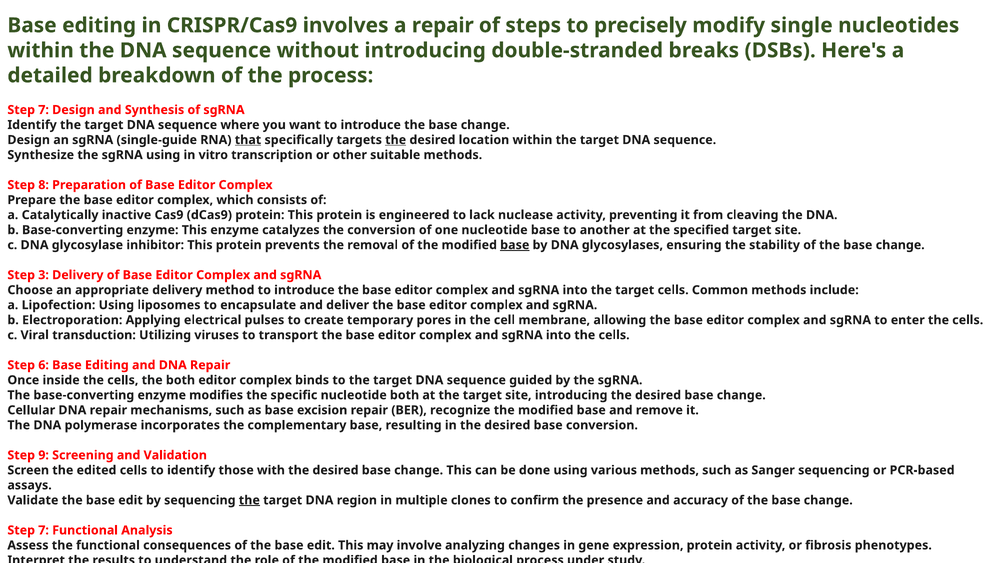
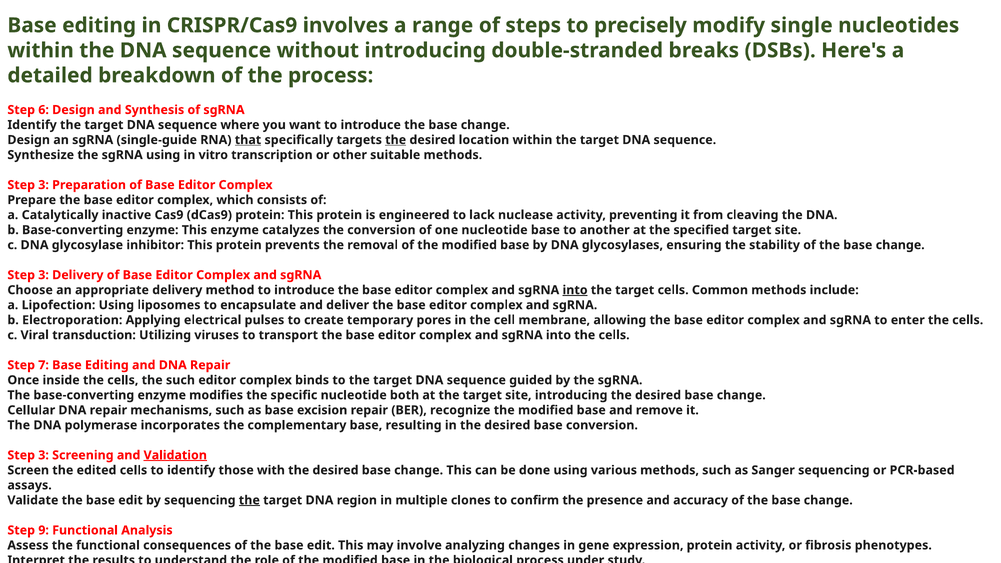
a repair: repair -> range (443, 25)
7: 7 -> 6 (44, 110)
8: 8 -> 3 (44, 185)
base underline: present -> none (515, 245)
into underline: none -> present (575, 290)
6: 6 -> 7 (44, 365)
the both: both -> such (180, 380)
9: 9 -> 3 (44, 455)
Validation underline: none -> present (175, 455)
7: 7 -> 9 (44, 530)
